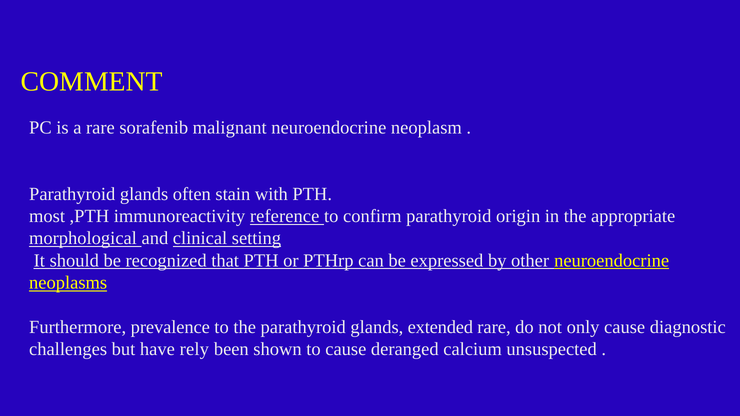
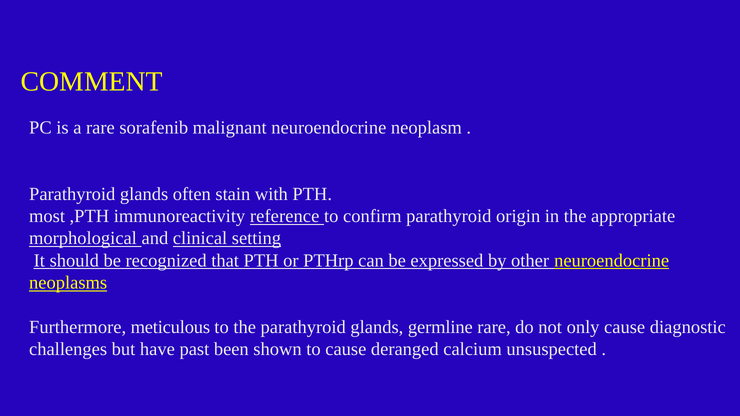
prevalence: prevalence -> meticulous (170, 327)
extended: extended -> germline (440, 327)
rely: rely -> past (194, 349)
